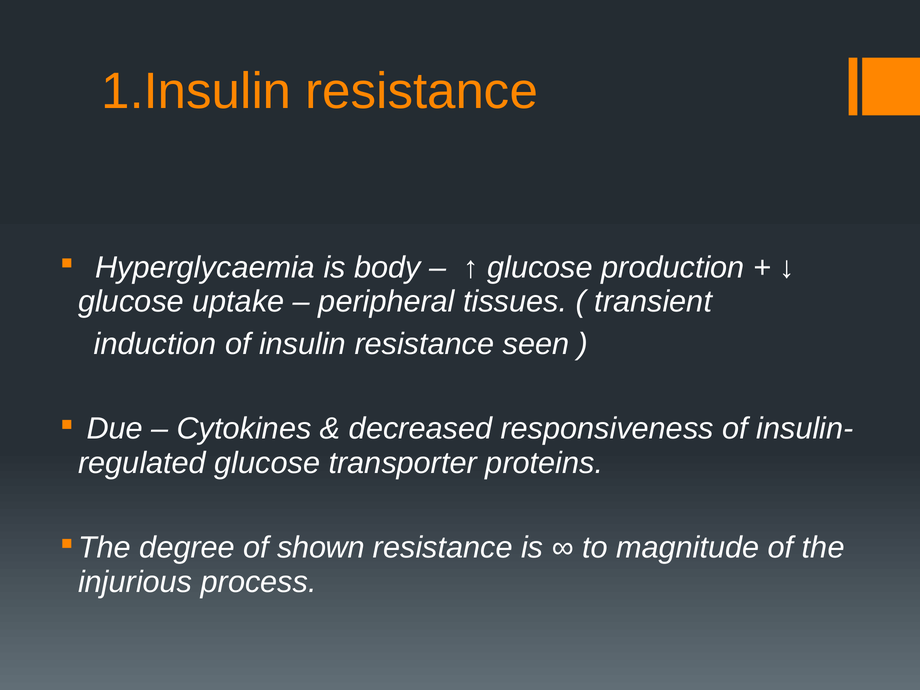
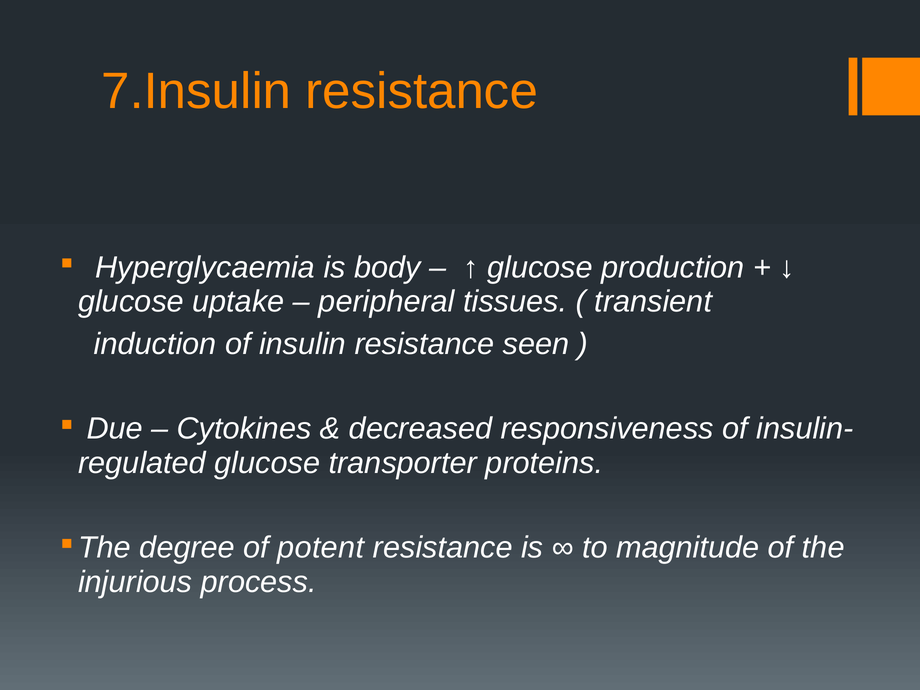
1.Insulin: 1.Insulin -> 7.Insulin (196, 91)
shown: shown -> potent (321, 548)
